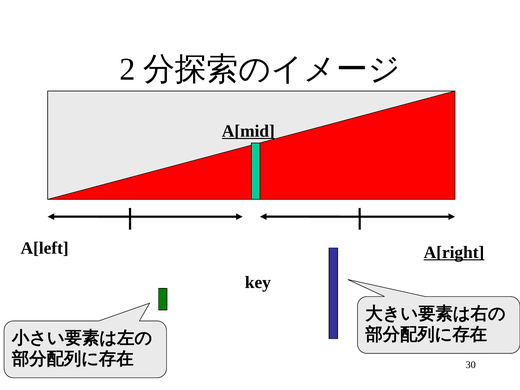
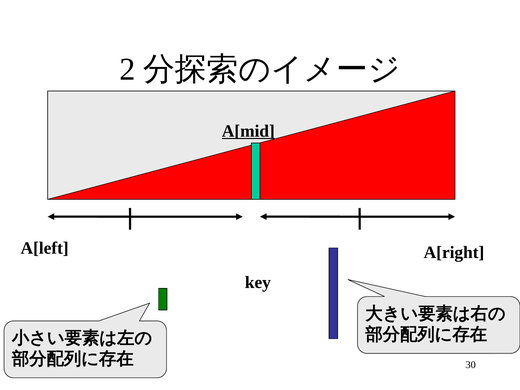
A[right underline: present -> none (454, 252)
